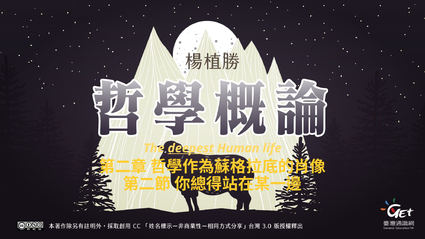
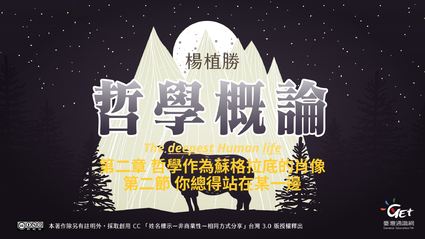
life underline: none -> present (272, 148)
